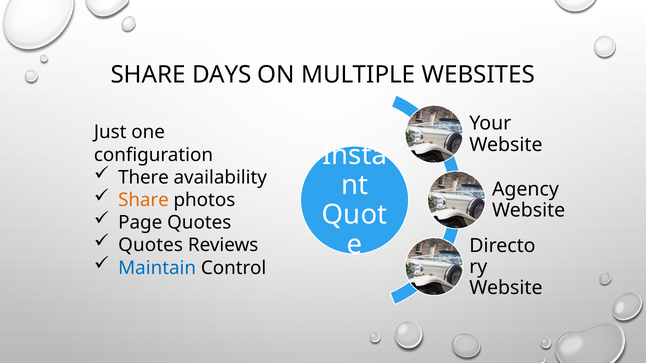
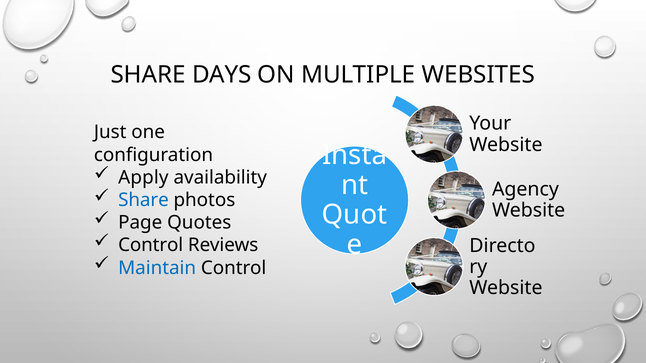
There: There -> Apply (143, 178)
Share colour: orange -> blue (143, 200)
Quotes: Quotes -> Control (151, 245)
